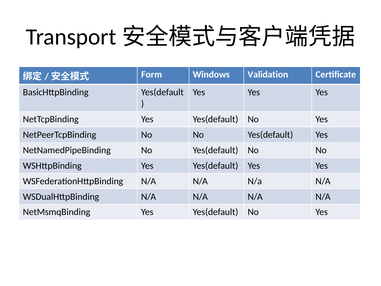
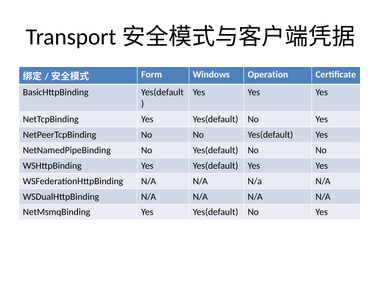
Validation: Validation -> Operation (268, 75)
